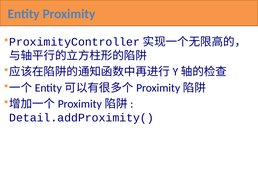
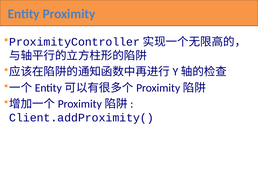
Detail.addProximity(: Detail.addProximity( -> Client.addProximity( (81, 117)
